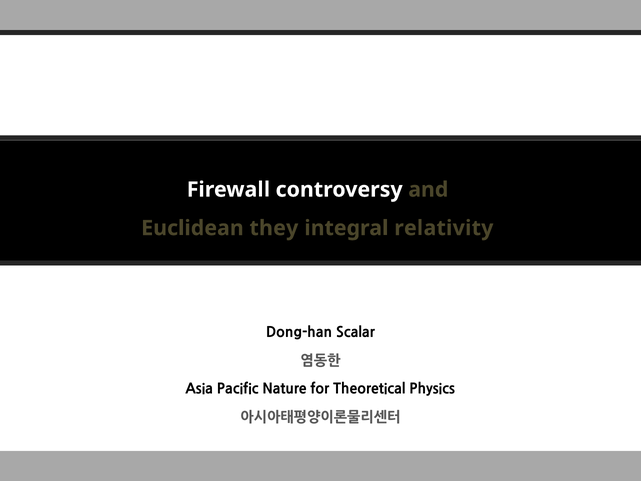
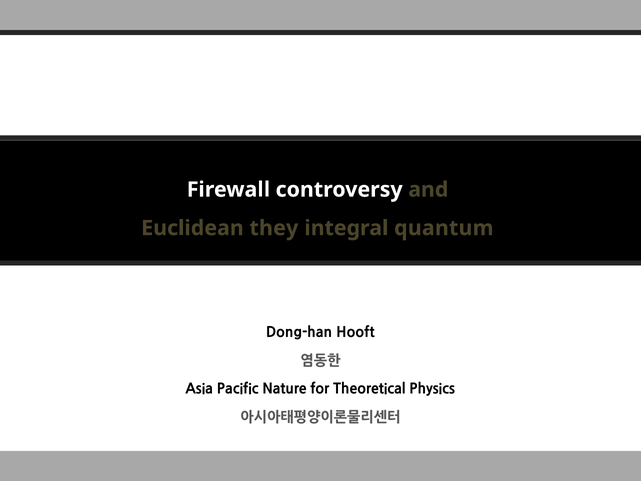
relativity: relativity -> quantum (444, 228)
Scalar: Scalar -> Hooft (355, 332)
